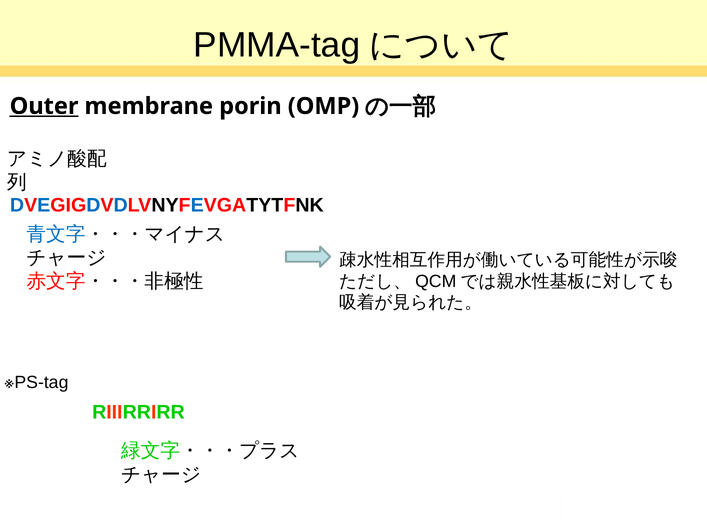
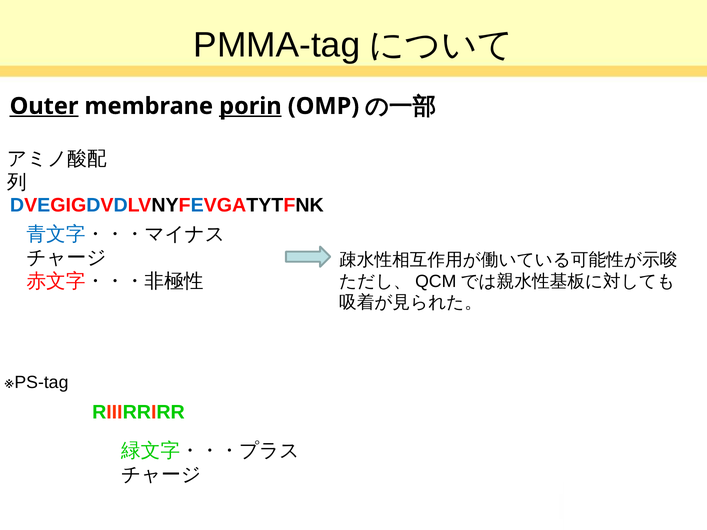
porin underline: none -> present (250, 106)
